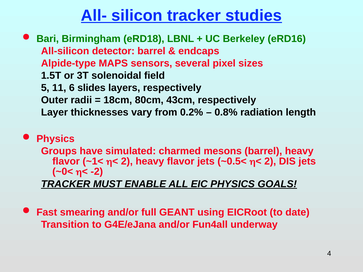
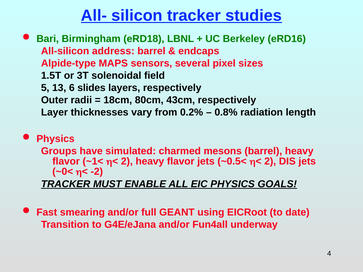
detector: detector -> address (113, 51)
11: 11 -> 13 (59, 88)
